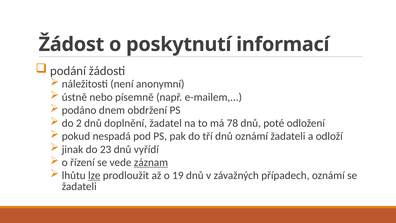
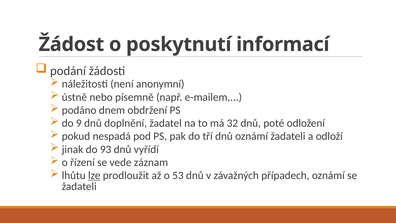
2: 2 -> 9 (79, 123)
78: 78 -> 32 (232, 123)
23: 23 -> 93 (106, 149)
záznam underline: present -> none (151, 162)
19: 19 -> 53 (178, 175)
